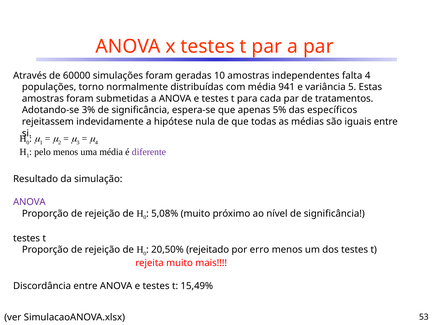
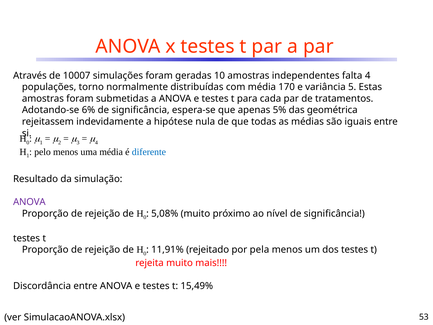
60000: 60000 -> 10007 (77, 75)
941: 941 -> 170 (287, 87)
3%: 3% -> 6% (88, 110)
específicos: específicos -> geométrica (332, 110)
diferente colour: purple -> blue (149, 152)
20,50%: 20,50% -> 11,91% (167, 250)
erro: erro -> pela (259, 250)
